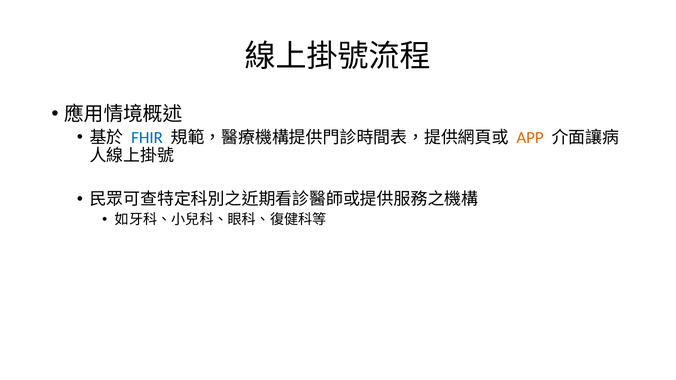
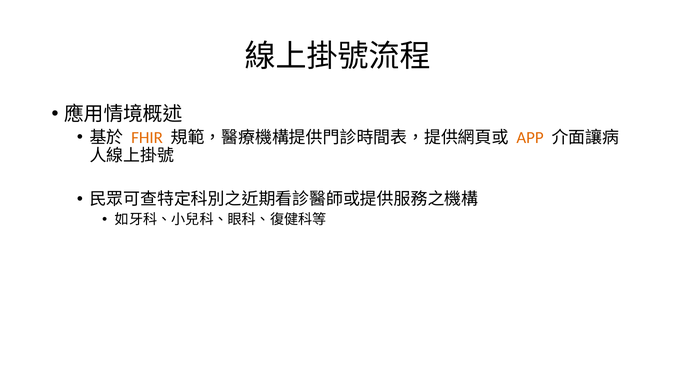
FHIR colour: blue -> orange (147, 138)
